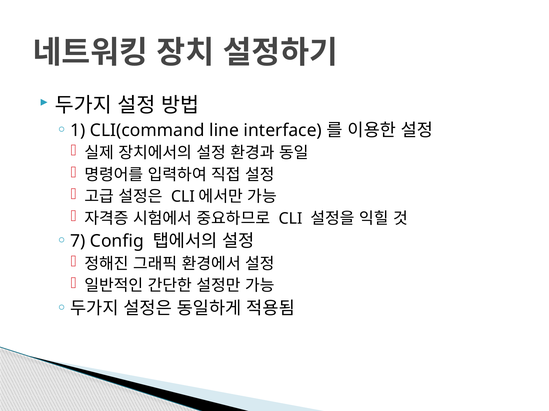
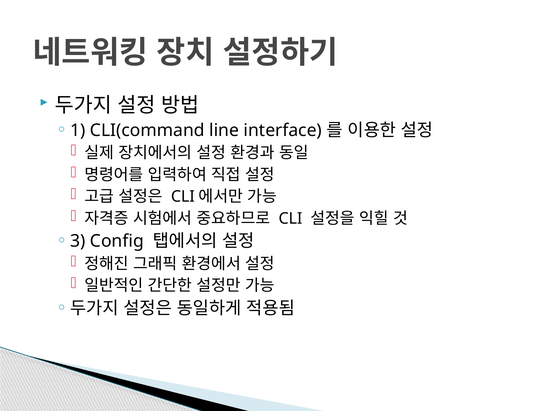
7: 7 -> 3 (78, 242)
